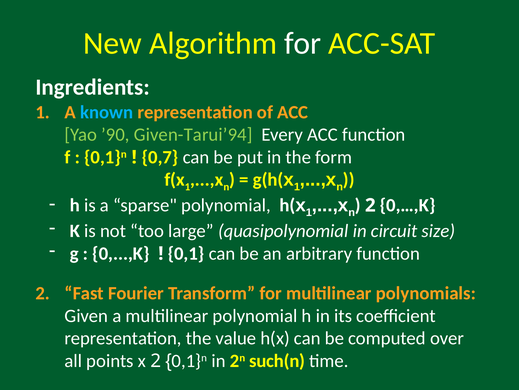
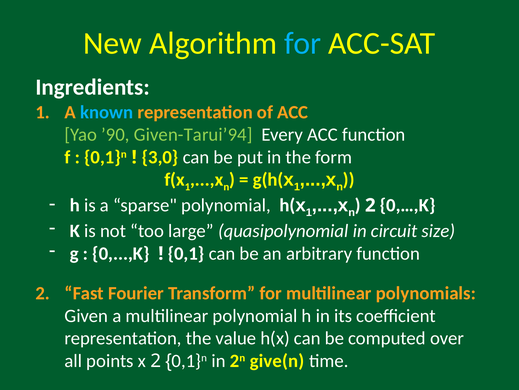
for colour: white -> light blue (303, 43)
0,7: 0,7 -> 3,0 (160, 157)
such(n: such(n -> give(n (277, 360)
